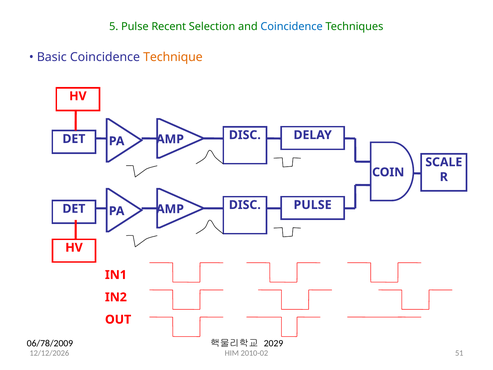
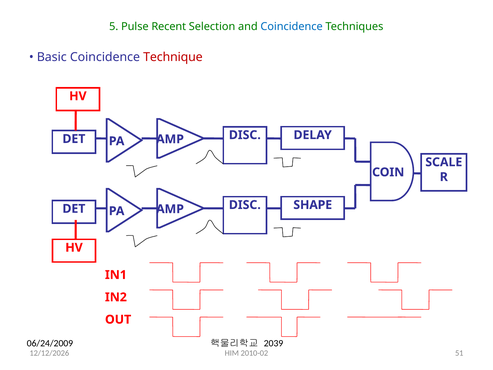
Technique colour: orange -> red (173, 57)
PULSE: PULSE -> SHAPE (313, 205)
06/78/2009: 06/78/2009 -> 06/24/2009 (50, 343)
2029: 2029 -> 2039 (274, 343)
